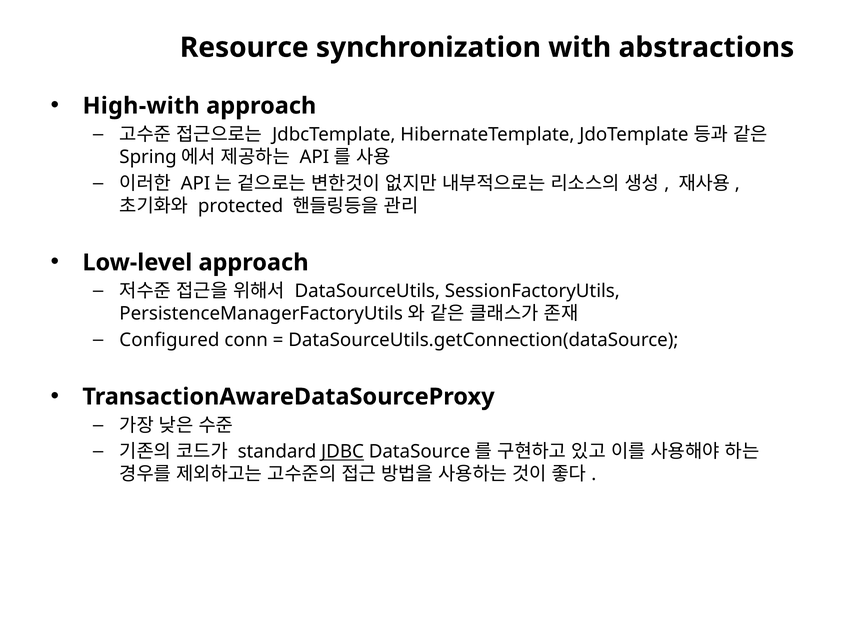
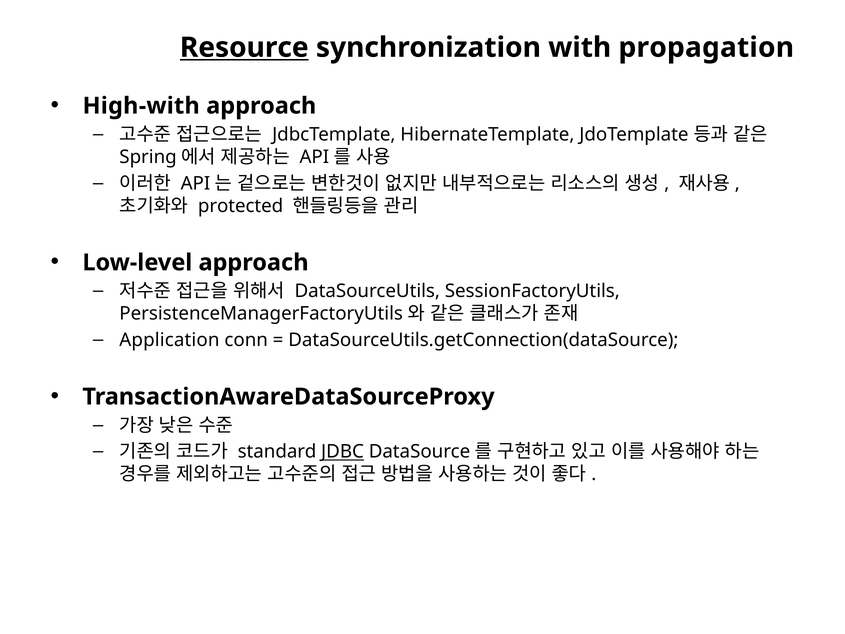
Resource underline: none -> present (244, 47)
abstractions: abstractions -> propagation (706, 47)
Configured: Configured -> Application (169, 340)
